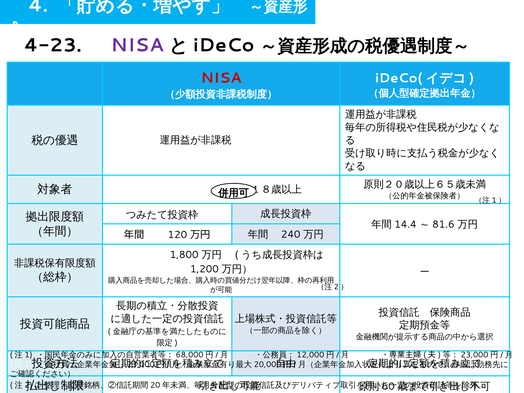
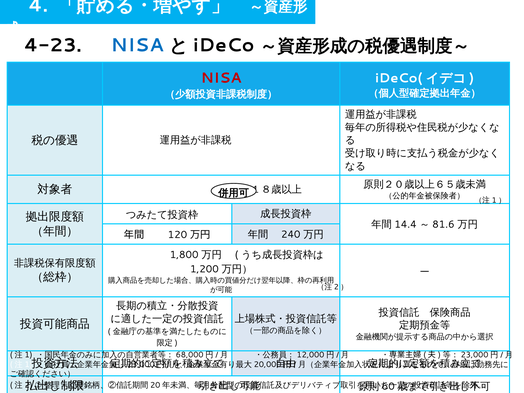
NISA colour: purple -> blue (137, 45)
